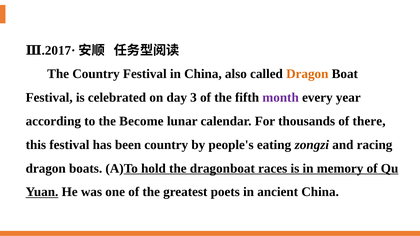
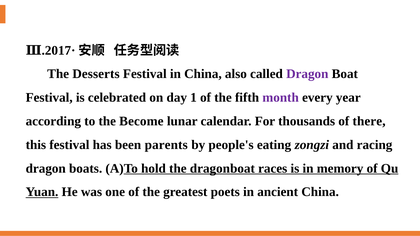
The Country: Country -> Desserts (96, 74)
Dragon colour: orange -> purple (307, 74)
3: 3 -> 1 (194, 98)
been country: country -> parents (166, 145)
